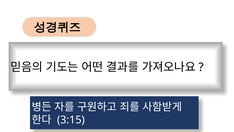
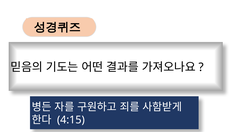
3:15: 3:15 -> 4:15 (71, 120)
